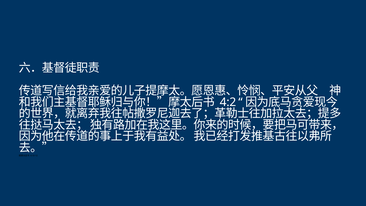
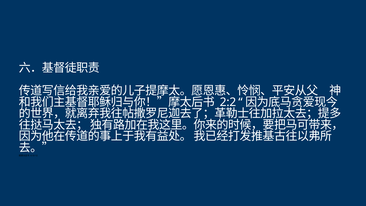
4:2: 4:2 -> 2:2 (228, 102)
